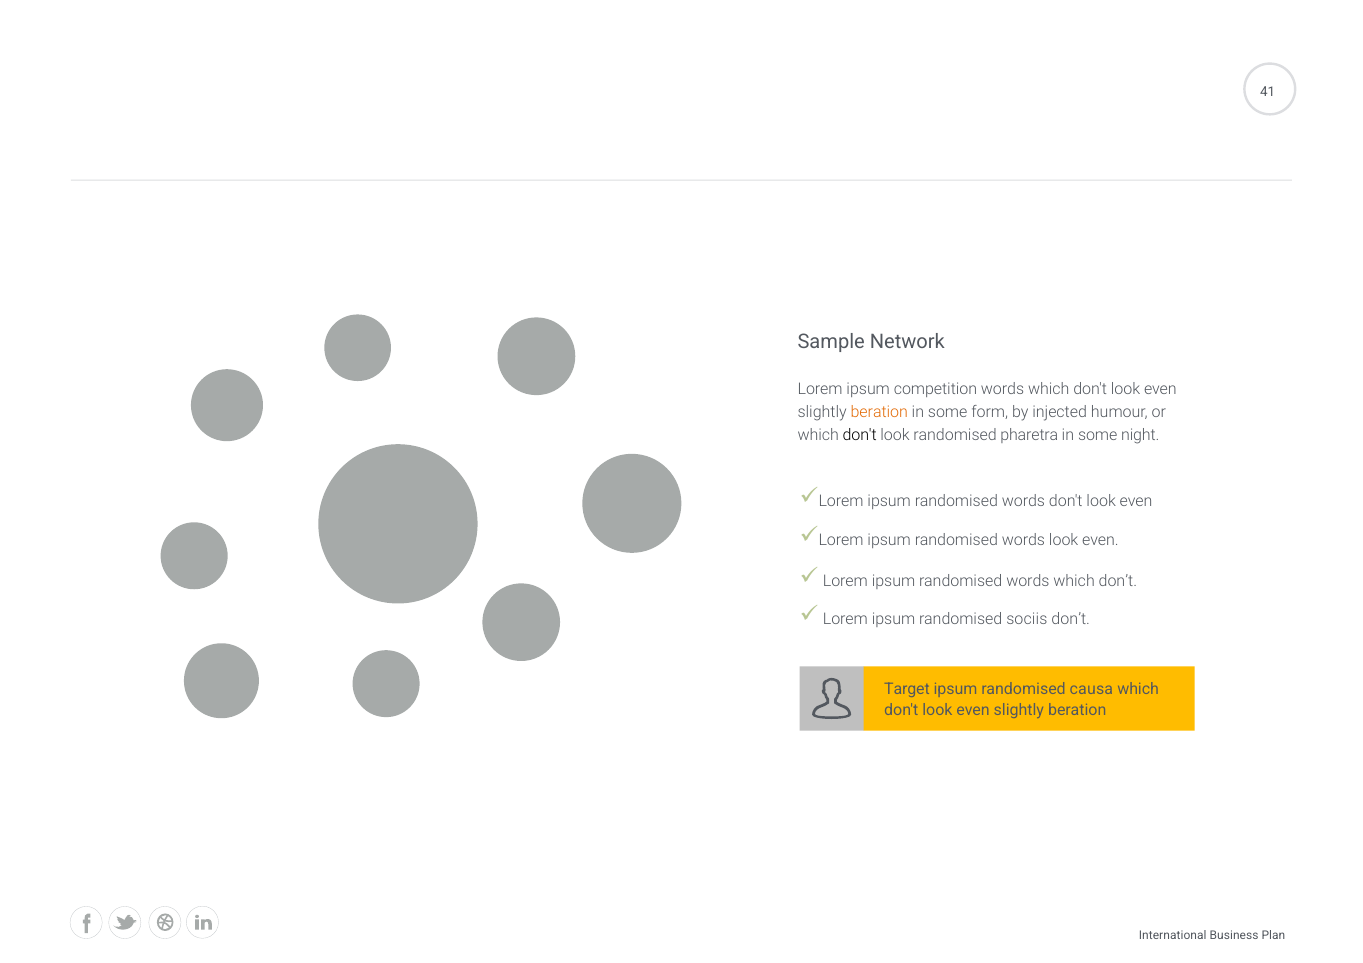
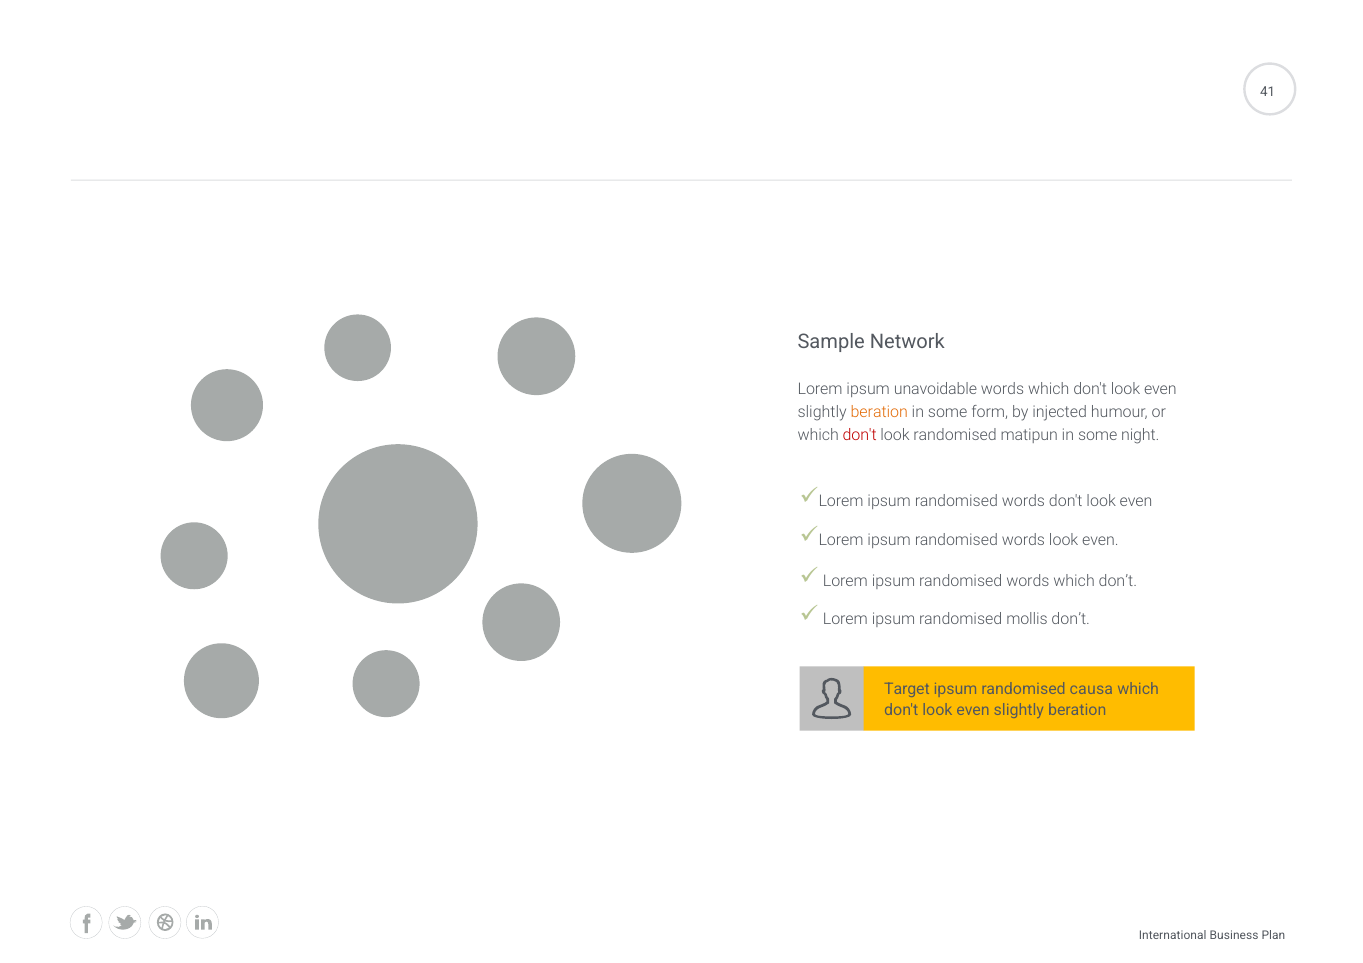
competition: competition -> unavoidable (936, 389)
don't colour: black -> red (860, 435)
pharetra: pharetra -> matipun (1029, 435)
sociis: sociis -> mollis (1027, 619)
